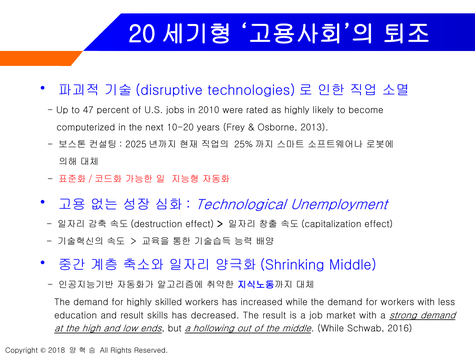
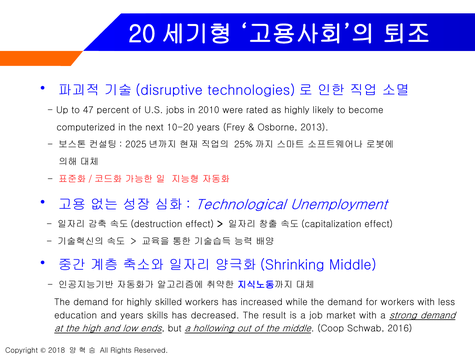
and result: result -> years (132, 316)
middle While: While -> Coop (331, 329)
